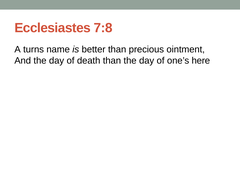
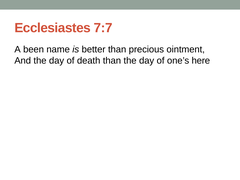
7:8: 7:8 -> 7:7 (103, 28)
turns: turns -> been (34, 49)
